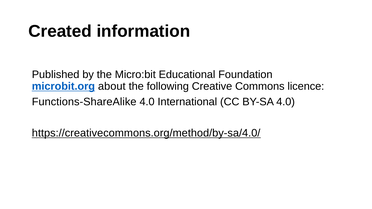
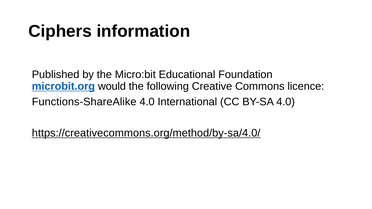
Created: Created -> Ciphers (60, 31)
about: about -> would (112, 86)
